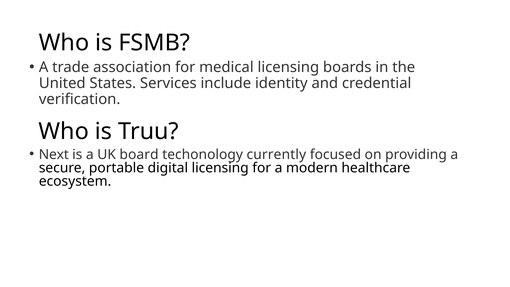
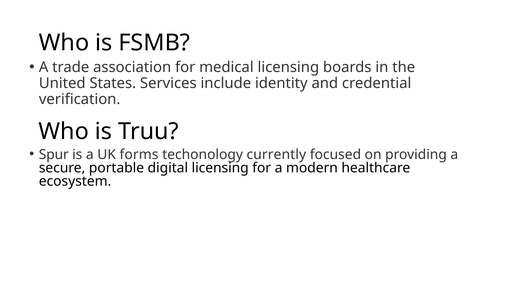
Next: Next -> Spur (54, 154)
board: board -> forms (139, 154)
